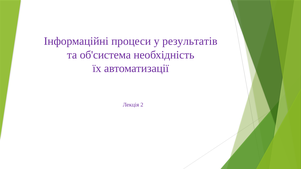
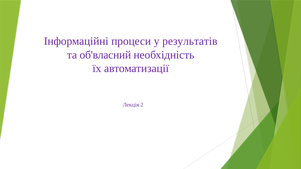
об'система: об'система -> об'власний (105, 55)
